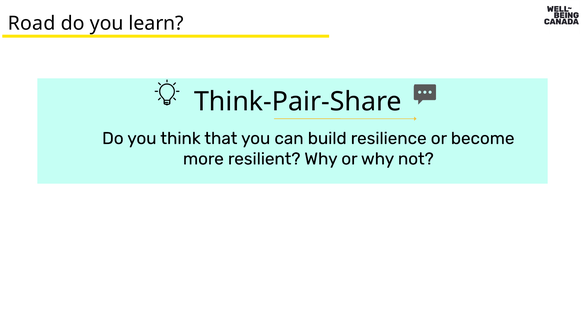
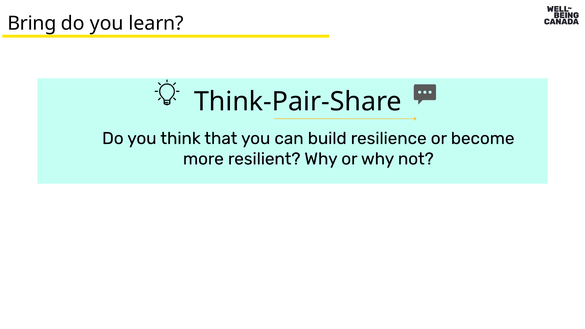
Road: Road -> Bring (32, 23)
